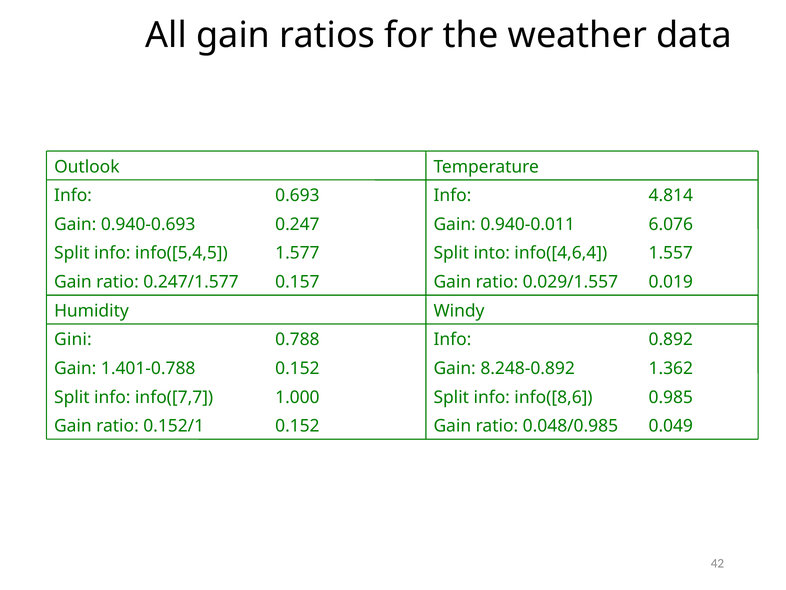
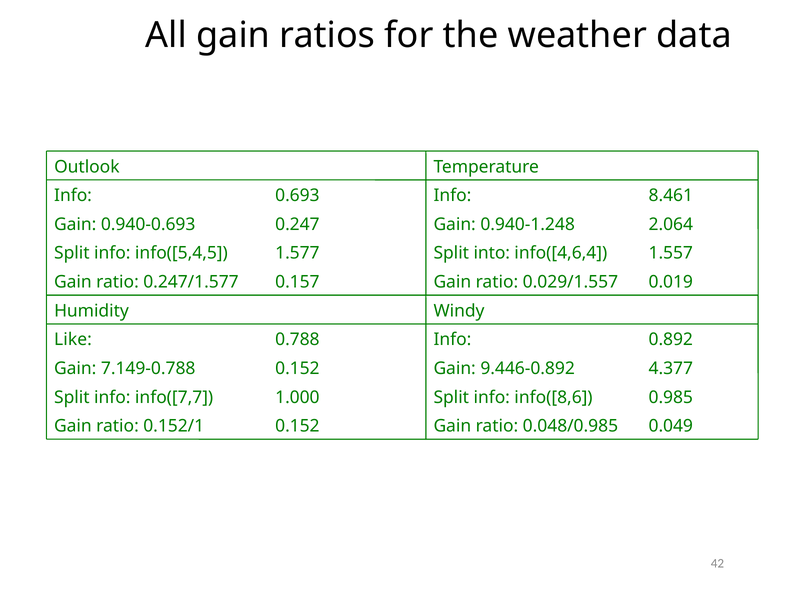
4.814: 4.814 -> 8.461 (671, 195)
0.940-0.011: 0.940-0.011 -> 0.940-1.248 (528, 224)
6.076: 6.076 -> 2.064 (671, 224)
Gini: Gini -> Like (73, 339)
1.401-0.788: 1.401-0.788 -> 7.149-0.788 (148, 368)
8.248-0.892: 8.248-0.892 -> 9.446-0.892 (528, 368)
1.362: 1.362 -> 4.377 (671, 368)
